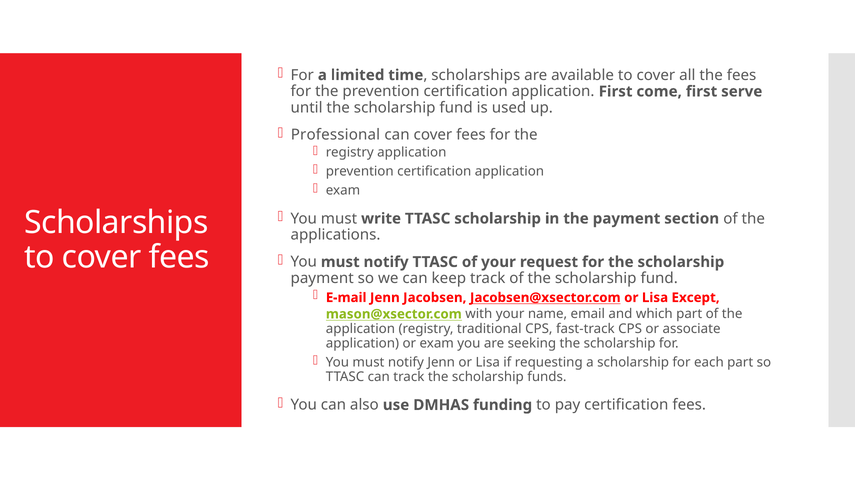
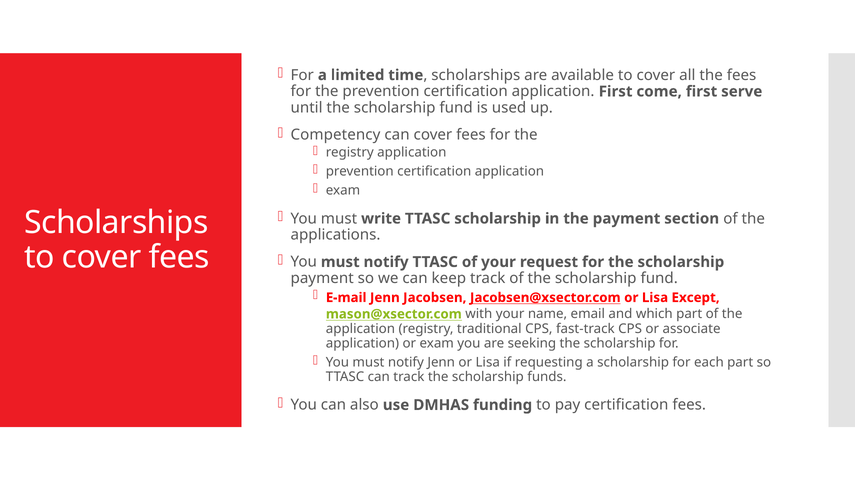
Professional: Professional -> Competency (336, 135)
